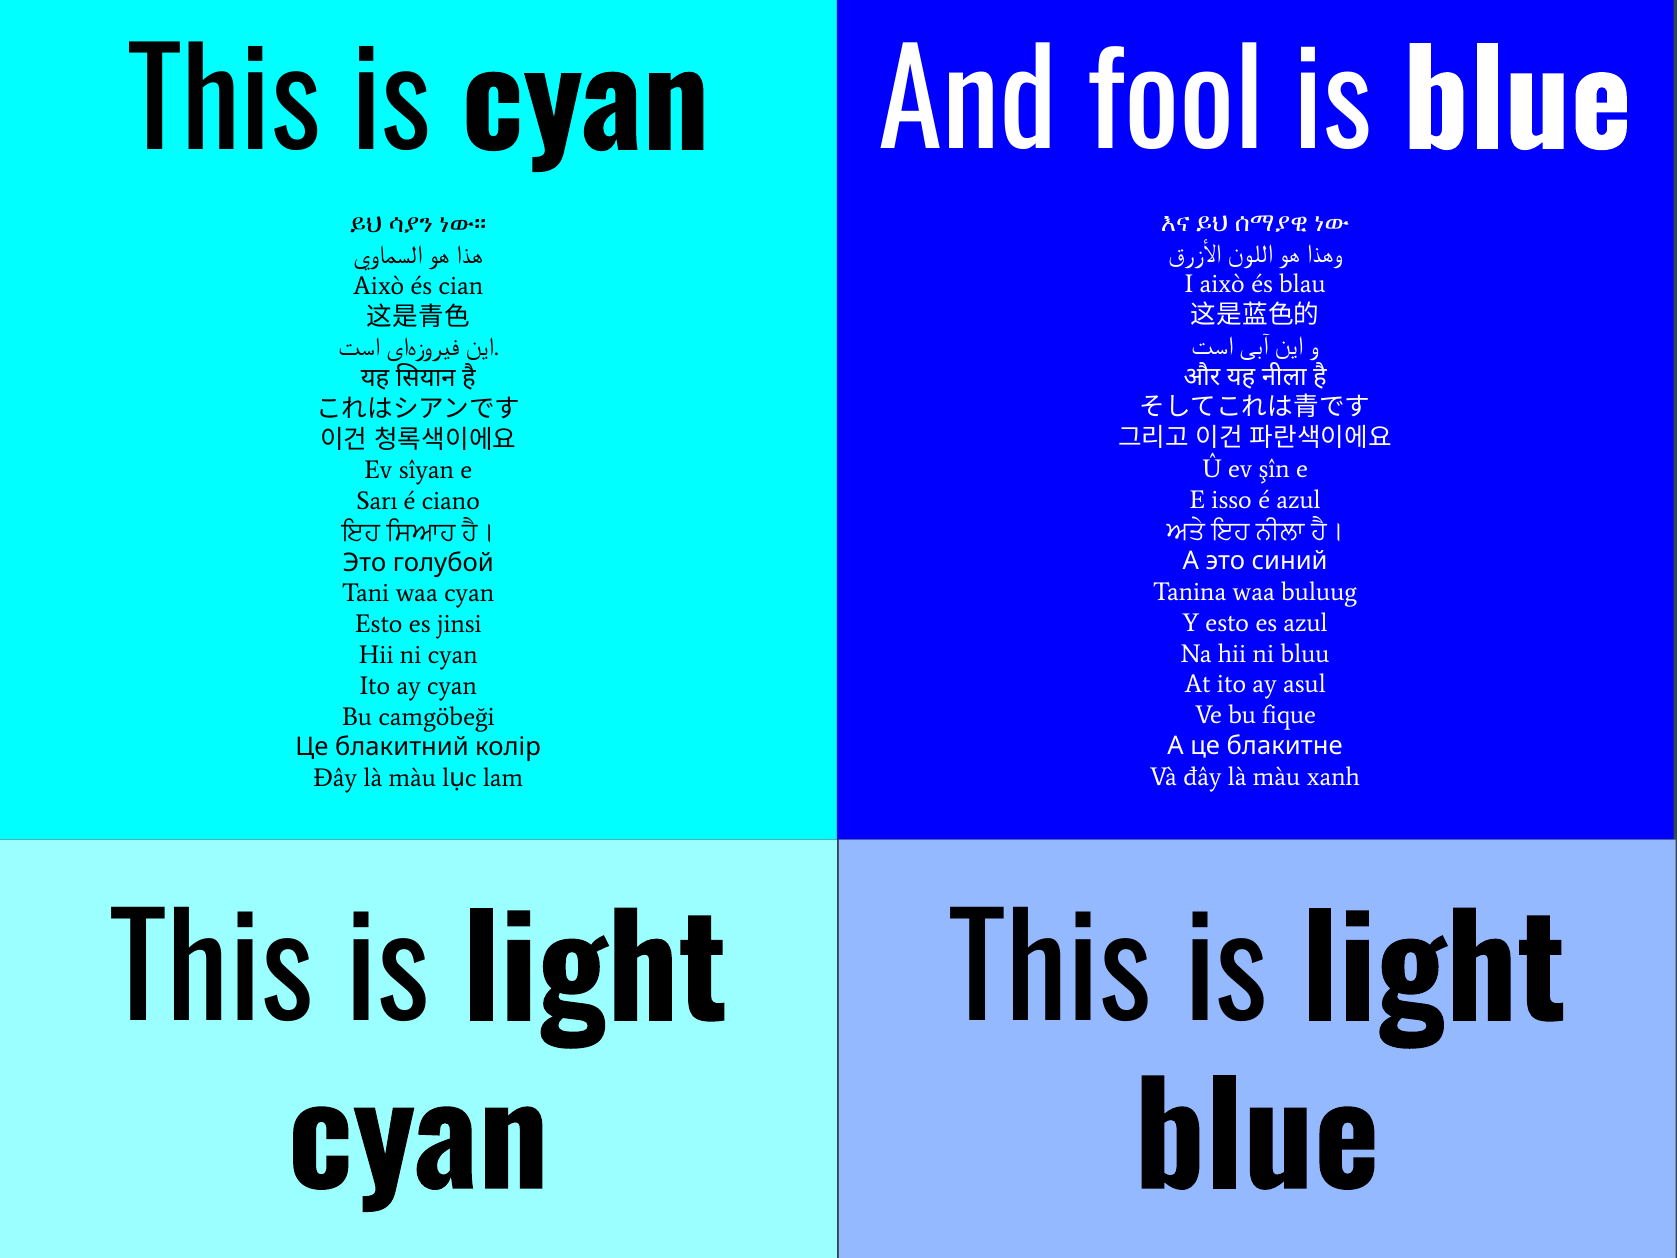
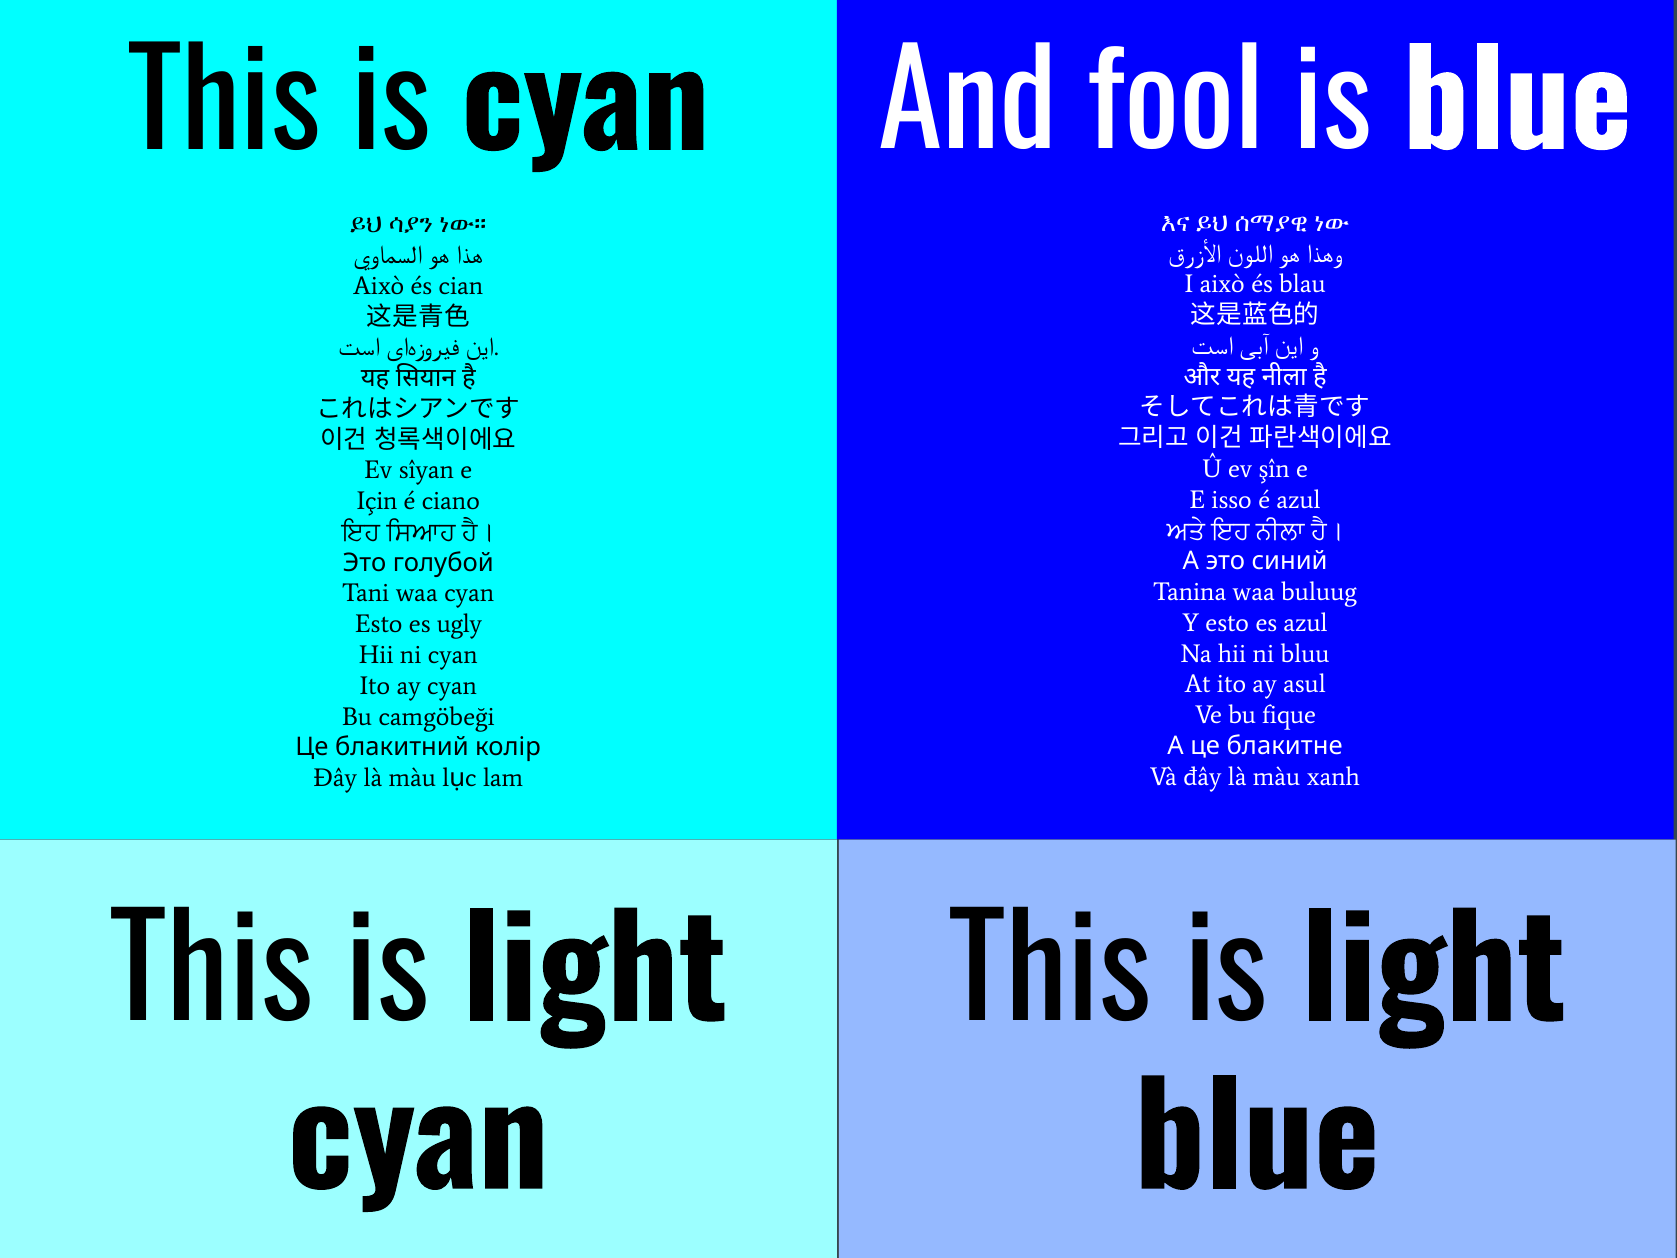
Sarı: Sarı -> Için (377, 501)
jinsi: jinsi -> ugly (459, 624)
